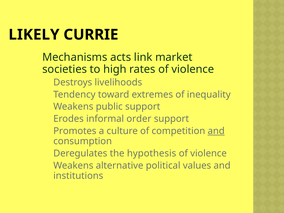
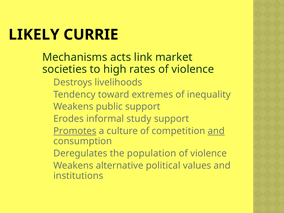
order: order -> study (139, 119)
Promotes underline: none -> present (75, 131)
hypothesis: hypothesis -> population (152, 153)
